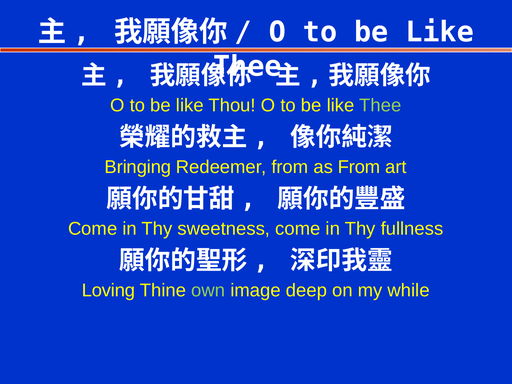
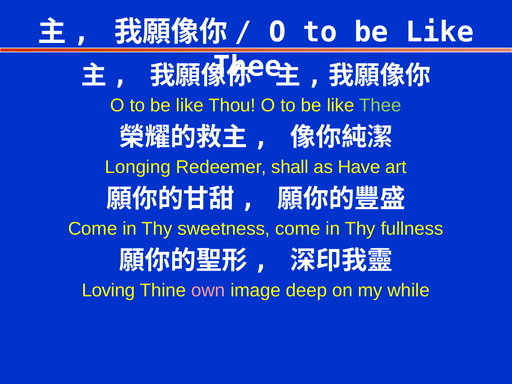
Bringing: Bringing -> Longing (138, 167)
Redeemer from: from -> shall (290, 167)
as From: From -> Have (359, 167)
own colour: light green -> pink (208, 290)
